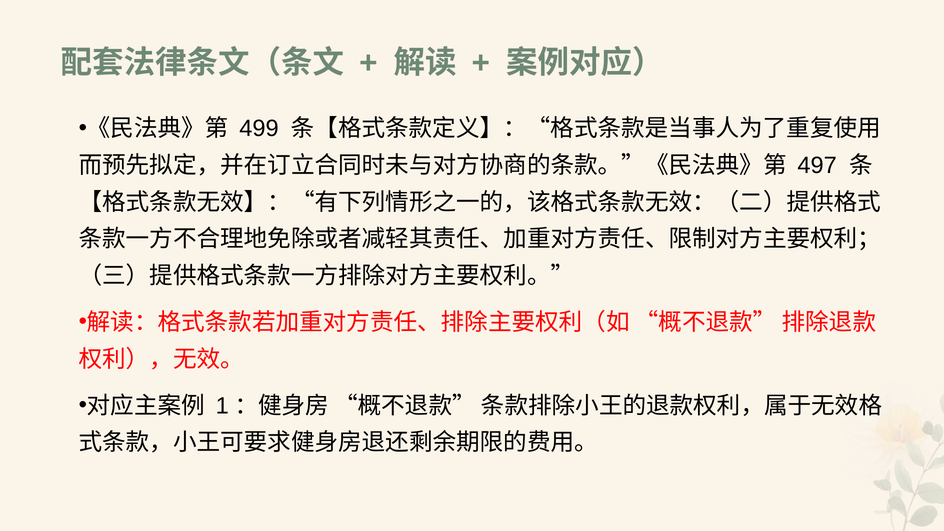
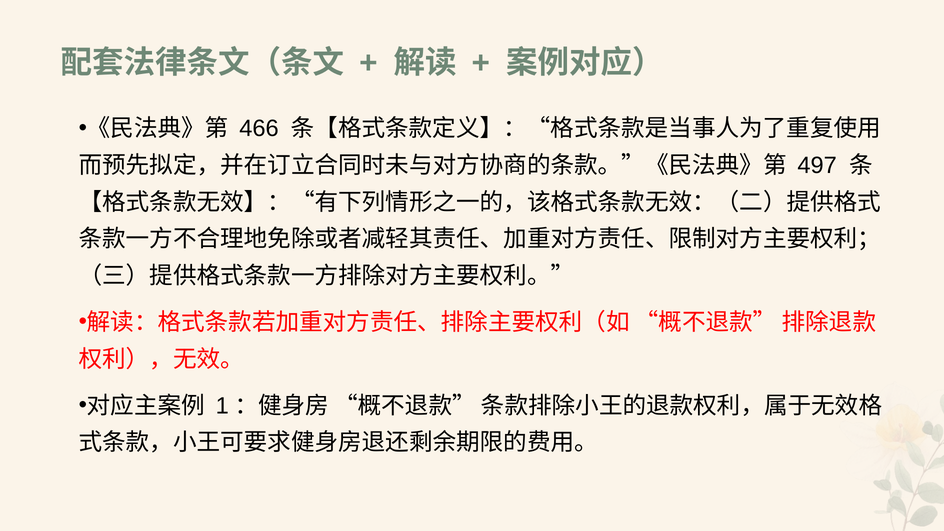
499: 499 -> 466 (259, 129)
